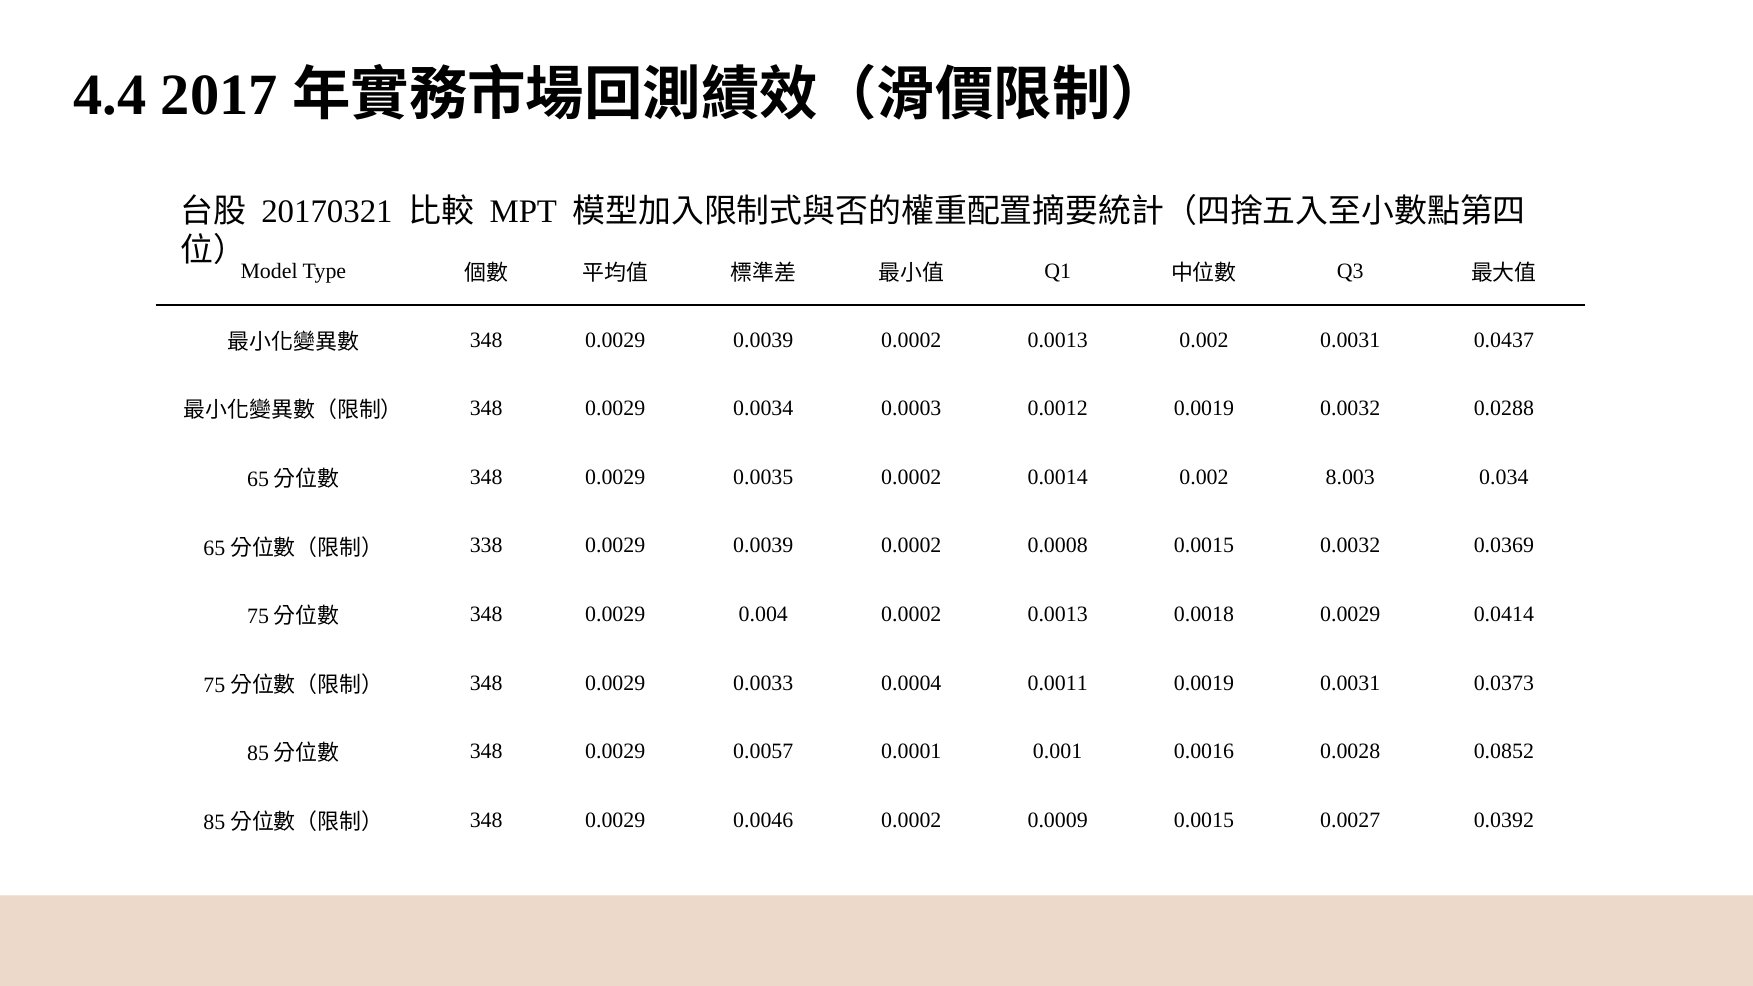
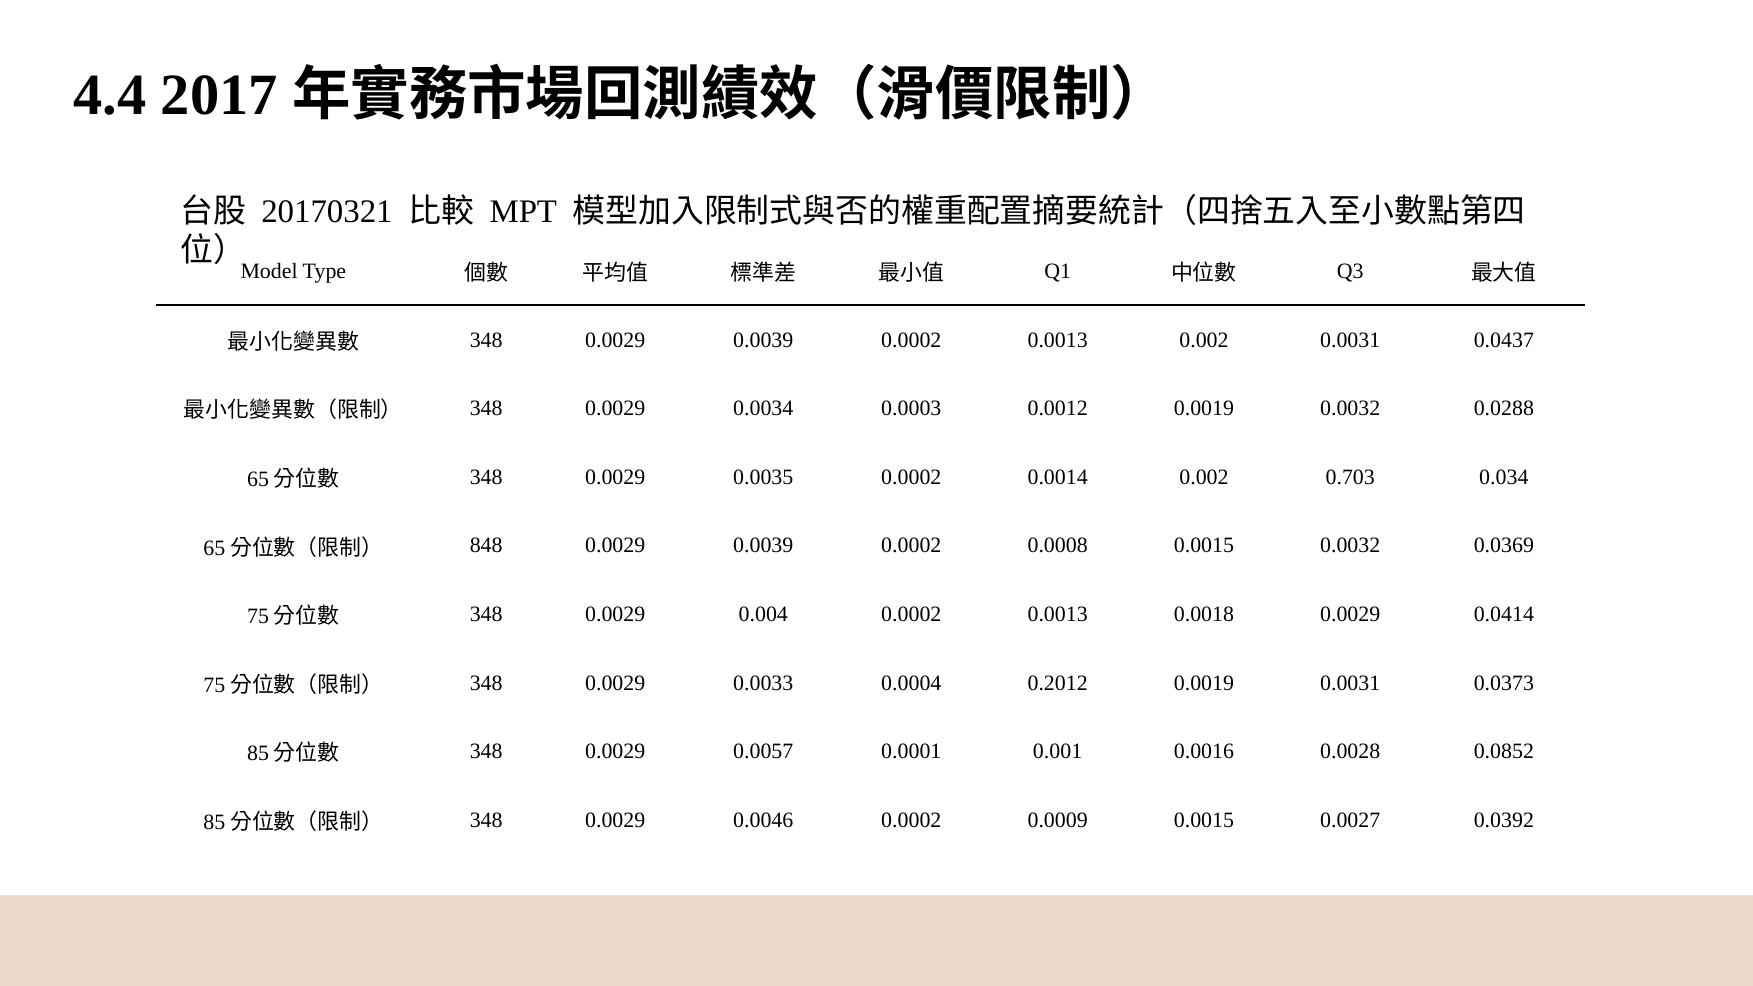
8.003: 8.003 -> 0.703 (1350, 477)
338: 338 -> 848 (486, 546)
0.0011: 0.0011 -> 0.2012 (1058, 683)
